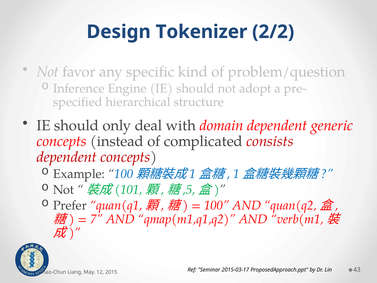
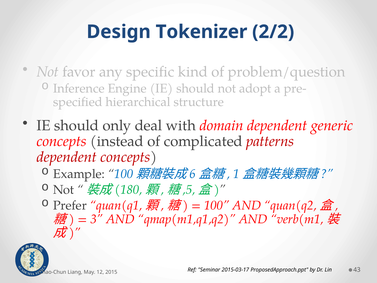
consists: consists -> patterns (270, 141)
1: 1 -> 6 (193, 174)
101: 101 -> 180 (128, 190)
7: 7 -> 3 (97, 219)
